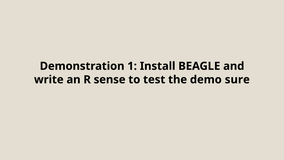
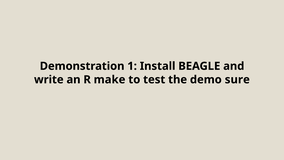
sense: sense -> make (110, 79)
